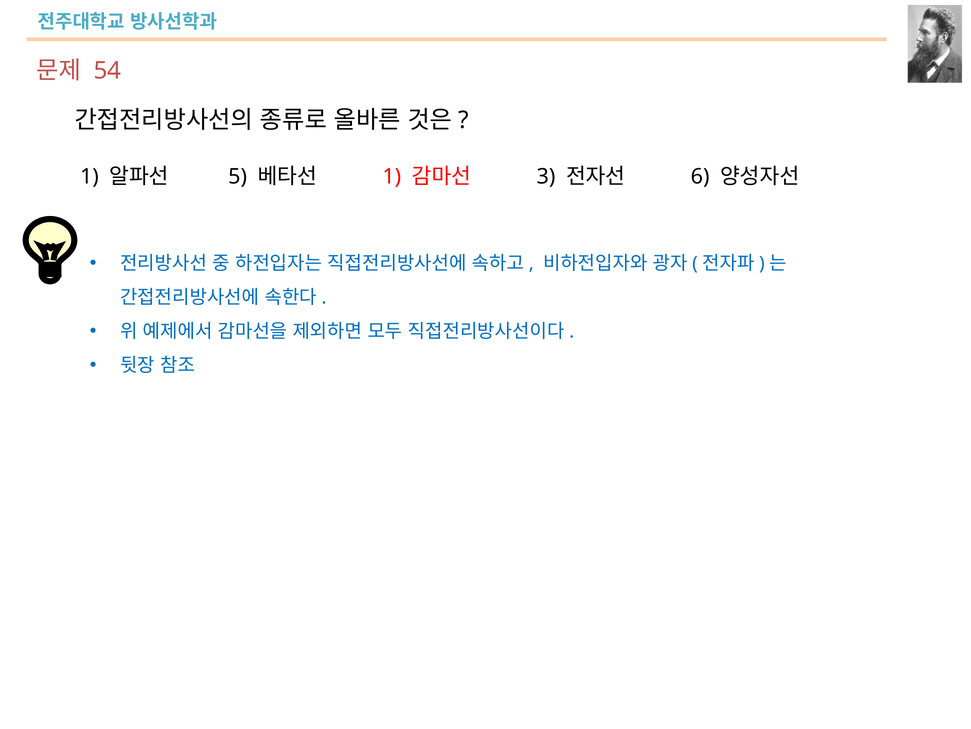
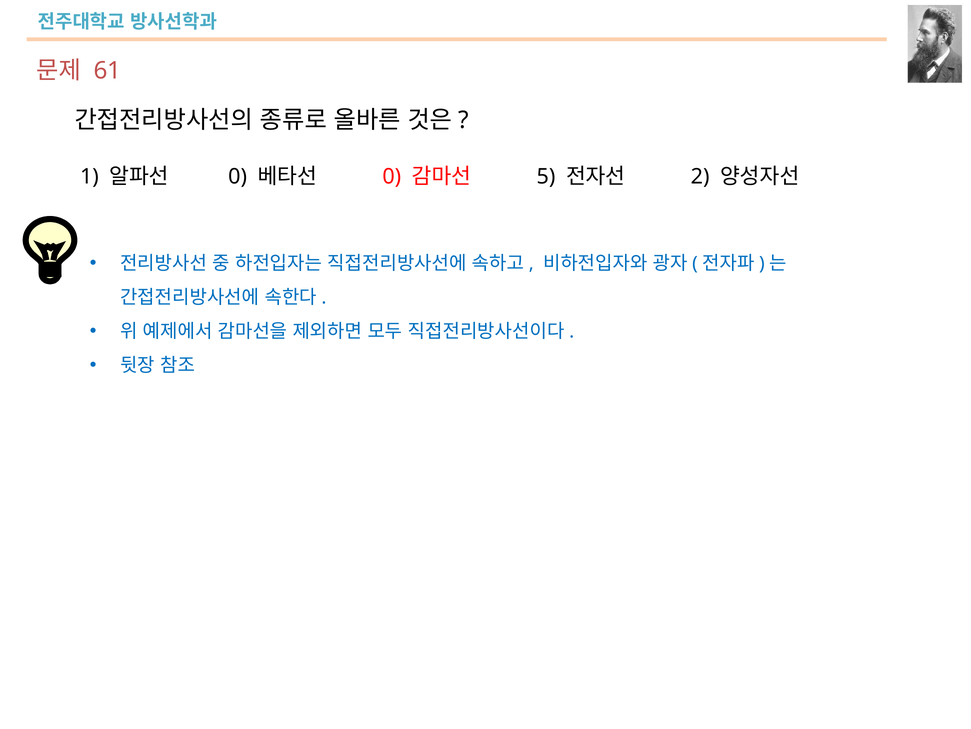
54: 54 -> 61 (107, 71)
5: 5 -> 0 (238, 176)
1: 1 -> 0 (392, 176)
3: 3 -> 5 (546, 176)
6: 6 -> 2 (700, 176)
